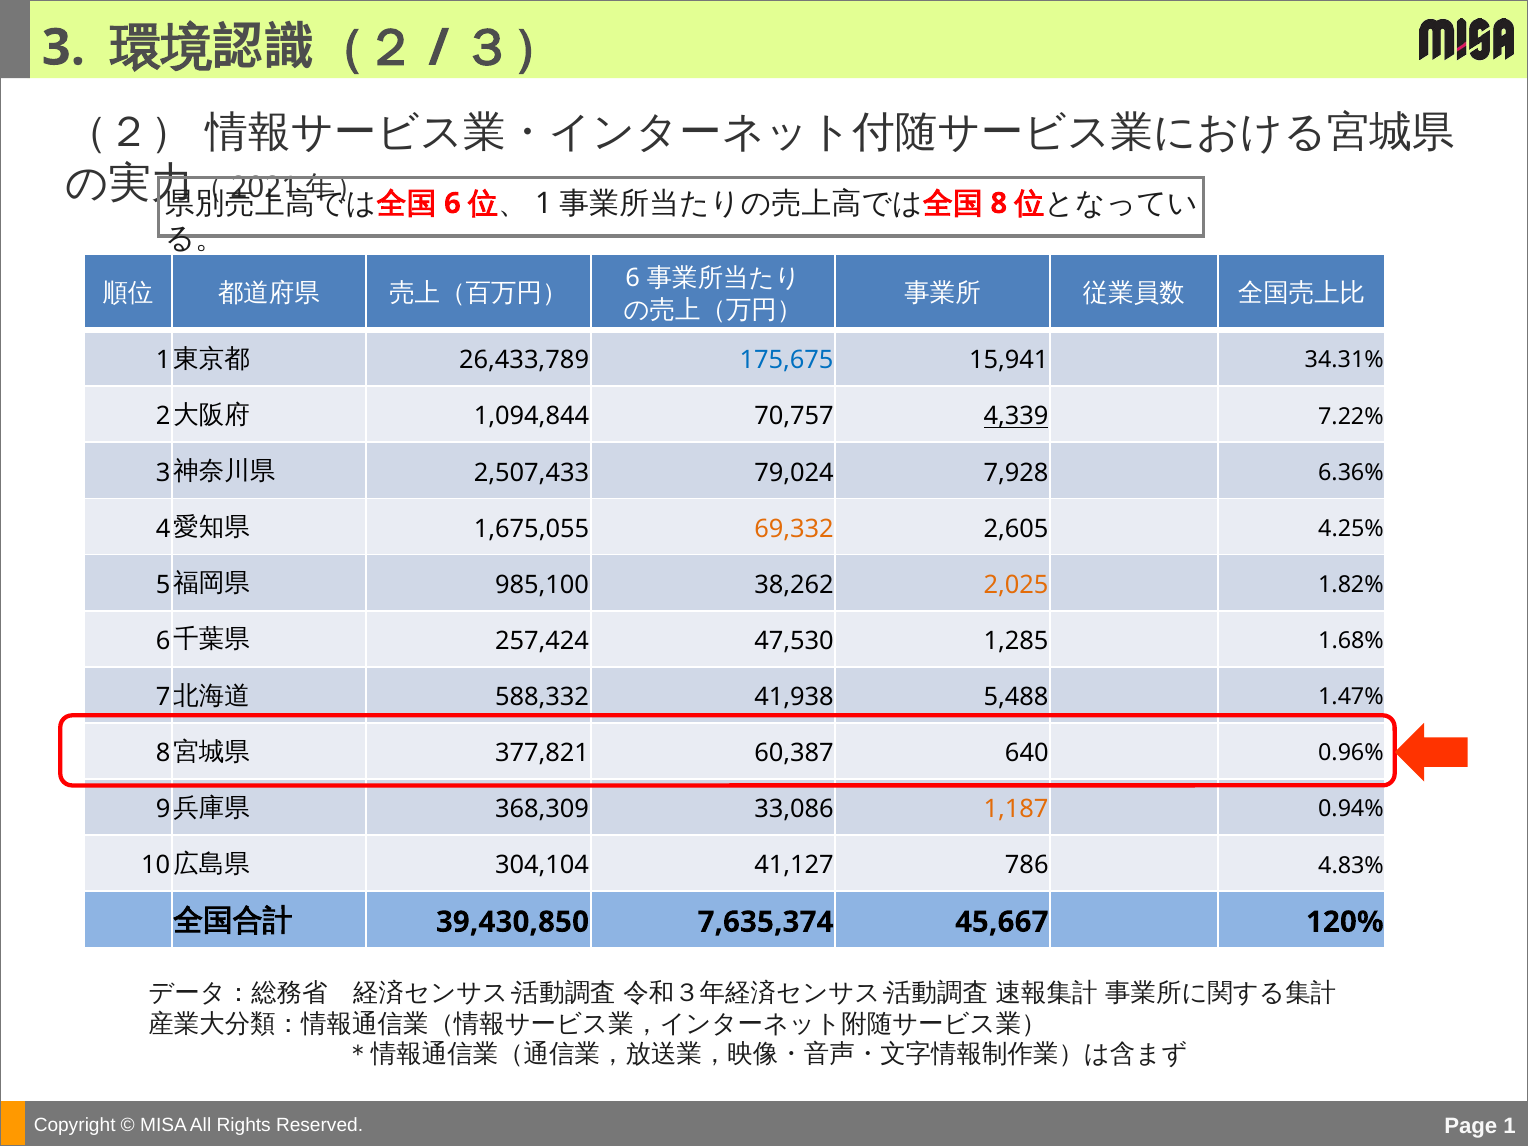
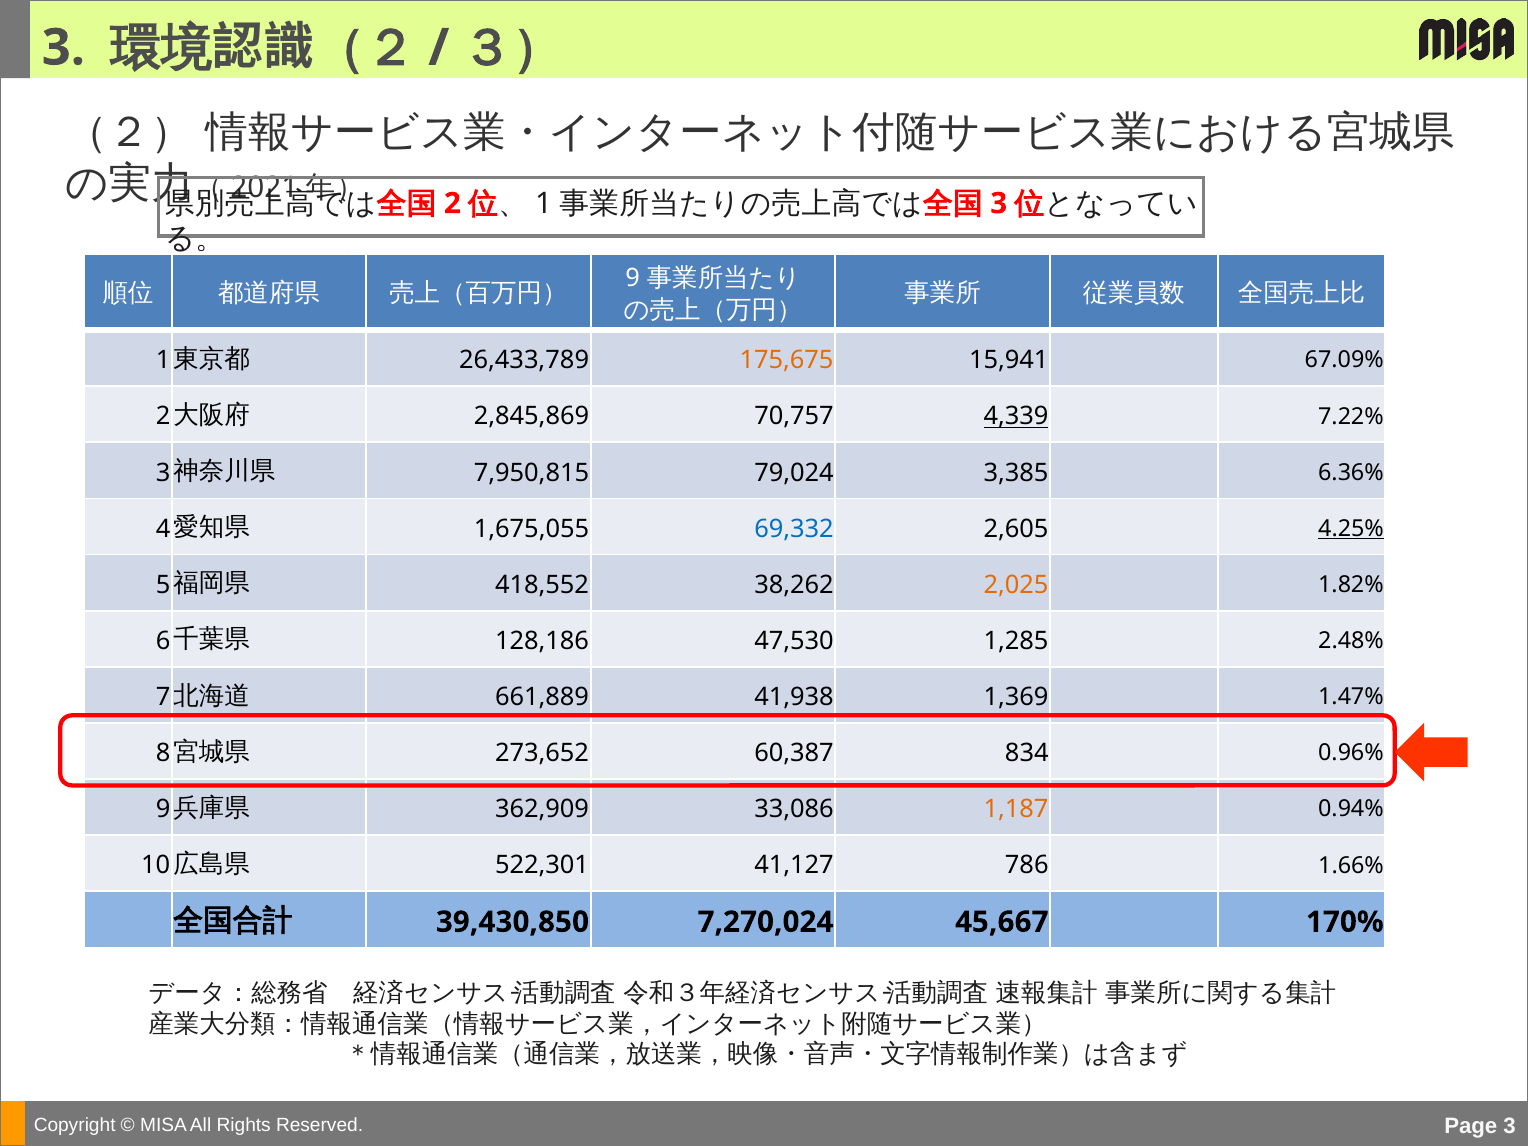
6: 6 -> 2 (452, 203)
8: 8 -> 3 (999, 203)
6: 6 -> 9 (633, 278)
175,675 colour: blue -> orange (787, 360)
34.31%: 34.31% -> 67.09% (1344, 360)
1,094,844: 1,094,844 -> 2,845,869 (531, 417)
2,507,433: 2,507,433 -> 7,950,815 (531, 473)
7,928: 7,928 -> 3,385 (1016, 473)
69,332 colour: orange -> blue (794, 529)
4.25% underline: none -> present (1351, 529)
985,100: 985,100 -> 418,552 (542, 585)
257,424: 257,424 -> 128,186 (542, 641)
1.68%: 1.68% -> 2.48% (1351, 641)
588,332: 588,332 -> 661,889 (542, 697)
5,488: 5,488 -> 1,369 (1016, 697)
377,821: 377,821 -> 273,652 (542, 753)
640: 640 -> 834 (1027, 753)
368,309: 368,309 -> 362,909 (542, 809)
304,104: 304,104 -> 522,301 (542, 866)
4.83%: 4.83% -> 1.66% (1351, 865)
7,635,374: 7,635,374 -> 7,270,024 (766, 922)
120%: 120% -> 170% (1345, 922)
1: 1 -> 3 (1510, 1126)
